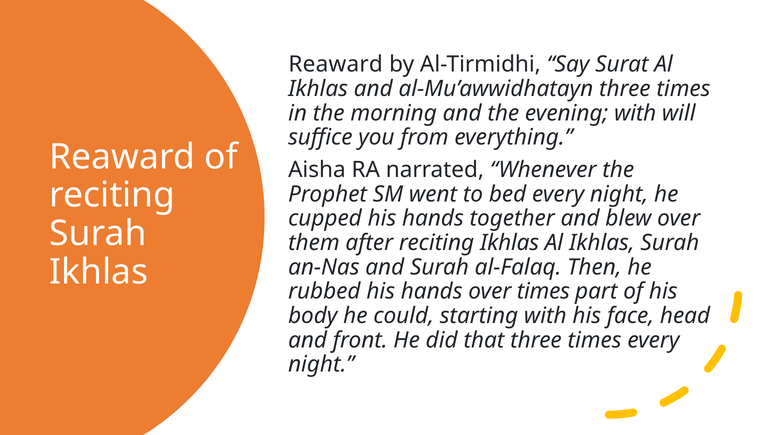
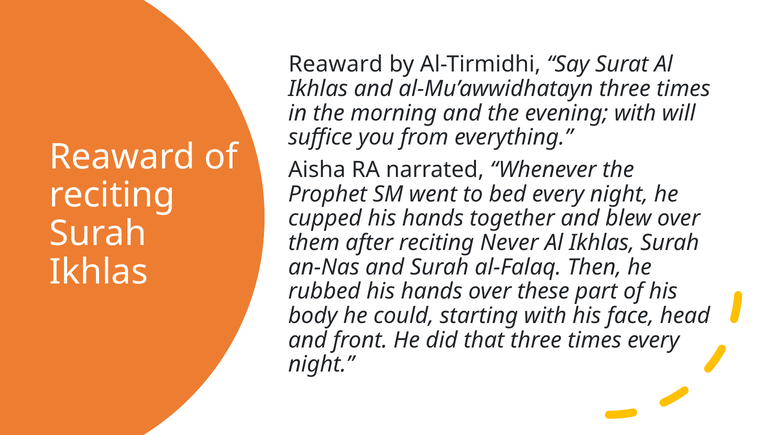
reciting Ikhlas: Ikhlas -> Never (509, 243)
over times: times -> these (543, 292)
